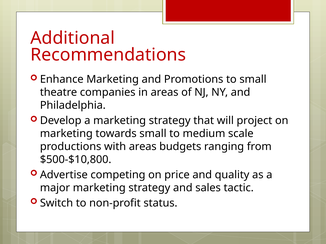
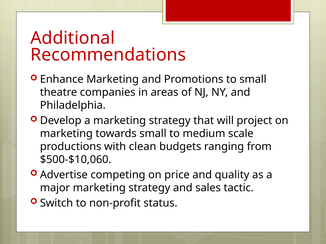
with areas: areas -> clean (143, 147)
$500-$10,800: $500-$10,800 -> $500-$10,060 (76, 160)
